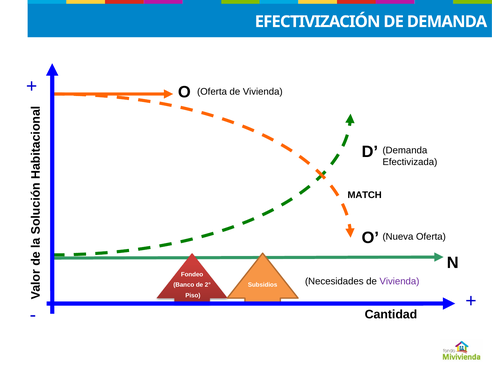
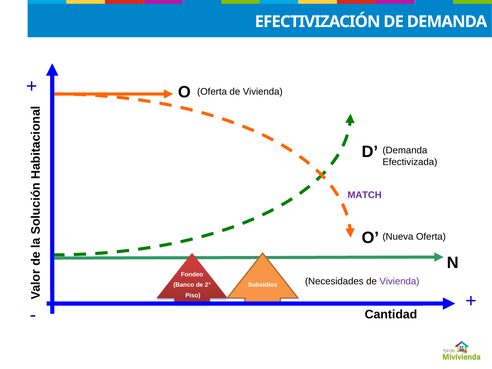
MATCH colour: black -> purple (365, 195)
